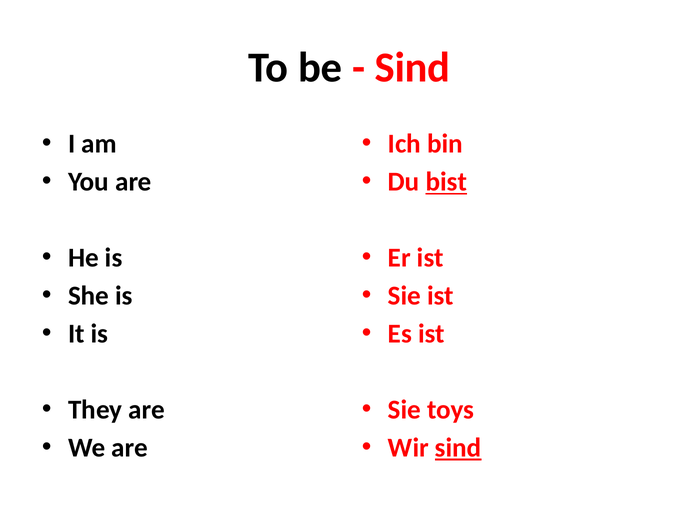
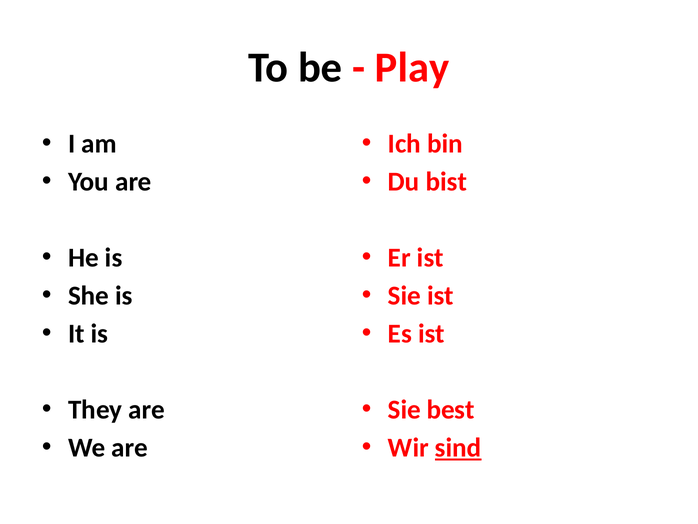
Sind: Sind -> Play (412, 68)
bist underline: present -> none (446, 182)
toys: toys -> best (451, 409)
